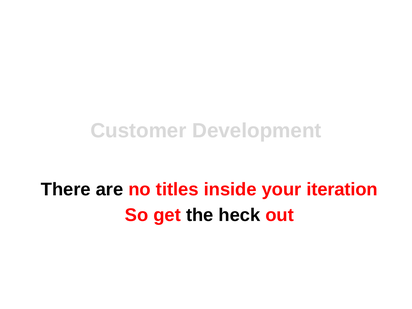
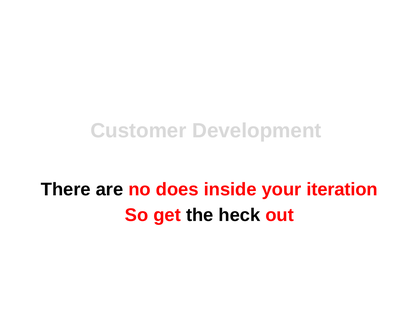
titles: titles -> does (177, 189)
